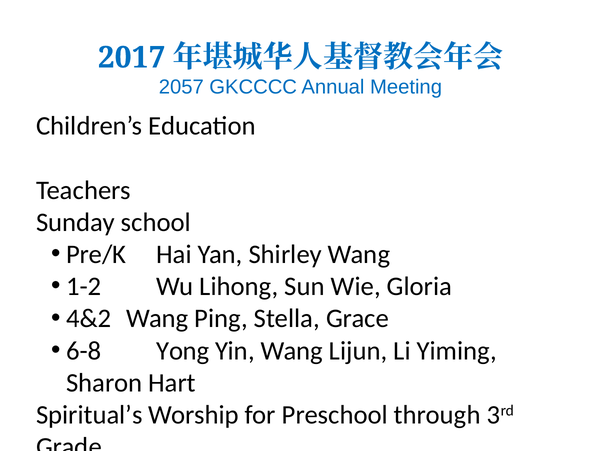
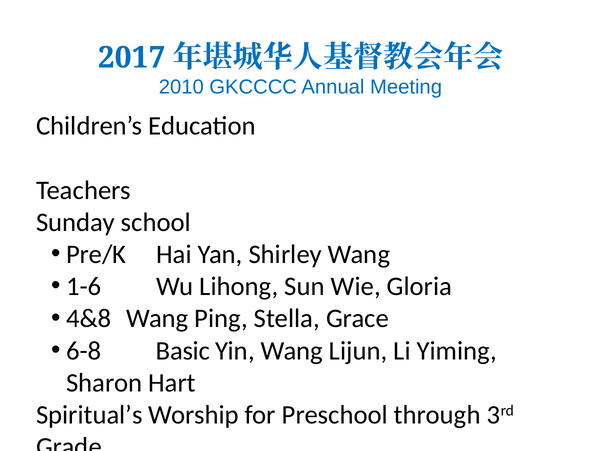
2057: 2057 -> 2010 (181, 87)
1-2: 1-2 -> 1-6 (84, 286)
4&2: 4&2 -> 4&8 (89, 318)
Yong: Yong -> Basic (183, 351)
